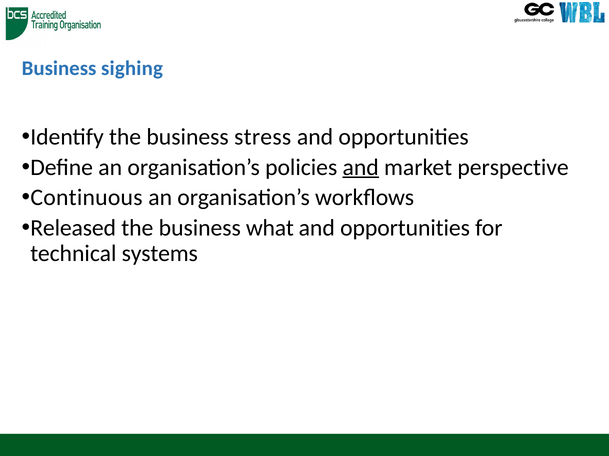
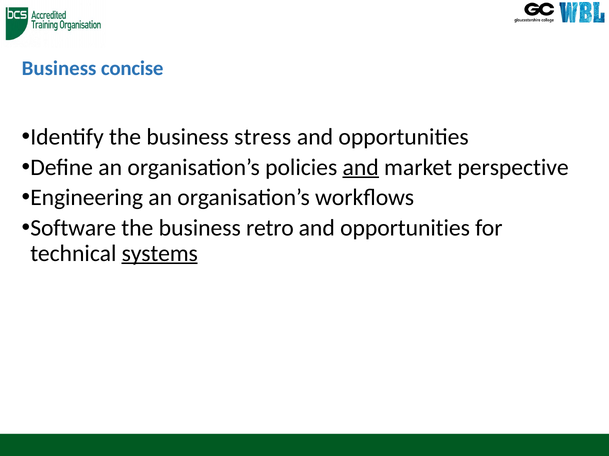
sighing: sighing -> concise (132, 68)
Continuous: Continuous -> Engineering (87, 198)
Released: Released -> Software (73, 228)
what: what -> retro (270, 228)
systems underline: none -> present (160, 254)
